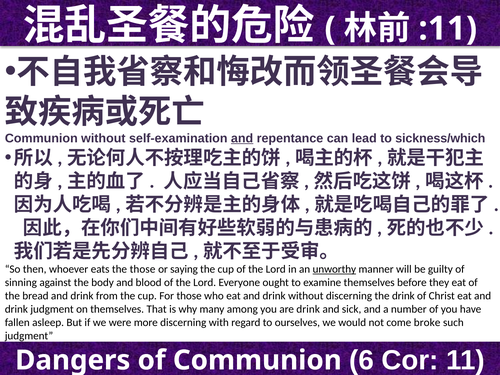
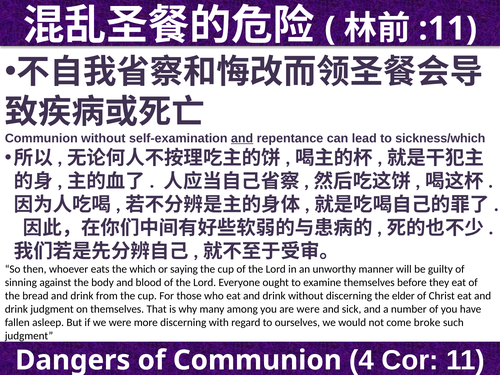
the those: those -> which (143, 269)
unworthy underline: present -> none (334, 269)
the drink: drink -> elder (403, 296)
are drink: drink -> were (308, 309)
6: 6 -> 4 (361, 360)
